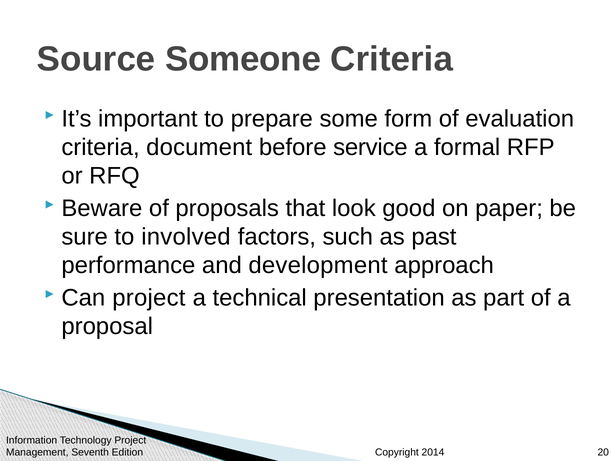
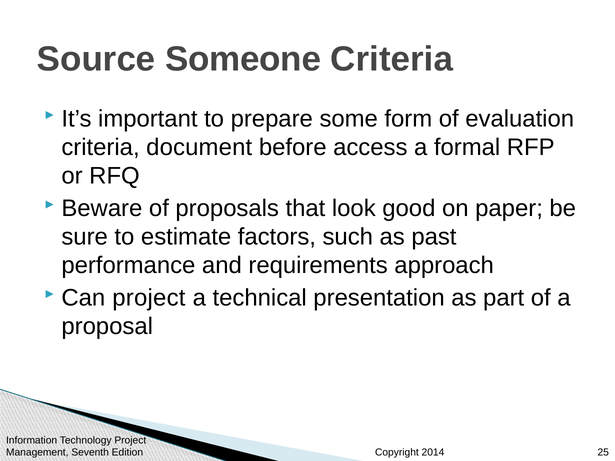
service: service -> access (370, 147)
involved: involved -> estimate (186, 237)
development: development -> requirements (318, 266)
20: 20 -> 25 (603, 453)
